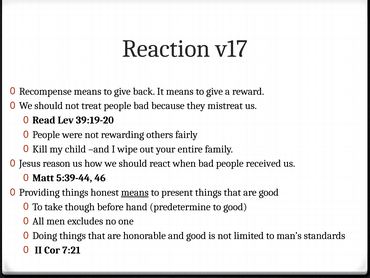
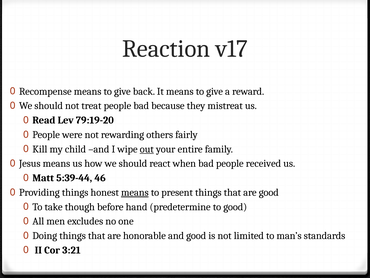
39:19-20: 39:19-20 -> 79:19-20 (95, 120)
out underline: none -> present (147, 149)
Jesus reason: reason -> means (56, 163)
7:21: 7:21 -> 3:21 (71, 250)
